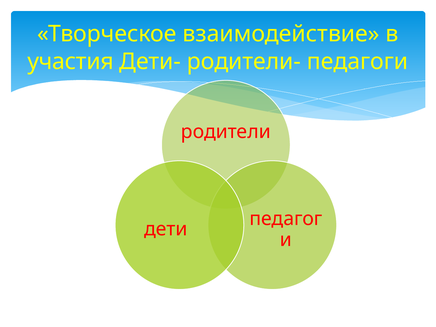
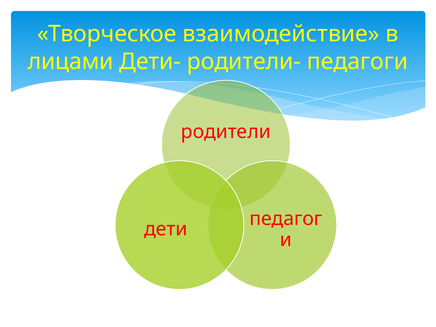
участия: участия -> лицами (71, 61)
